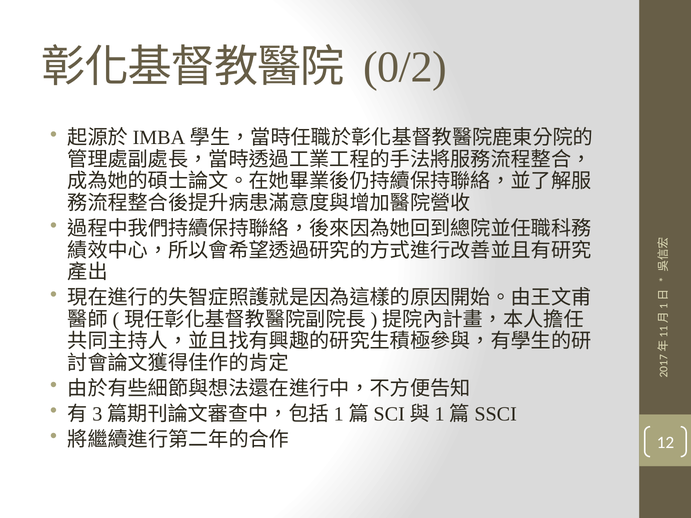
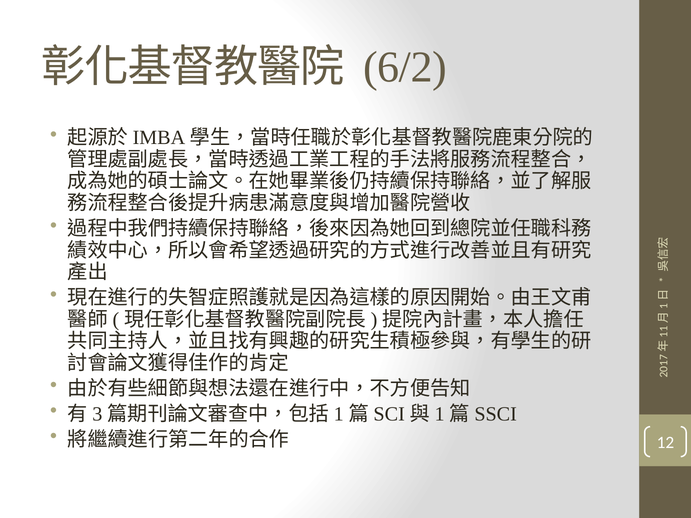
0/2: 0/2 -> 6/2 (405, 67)
